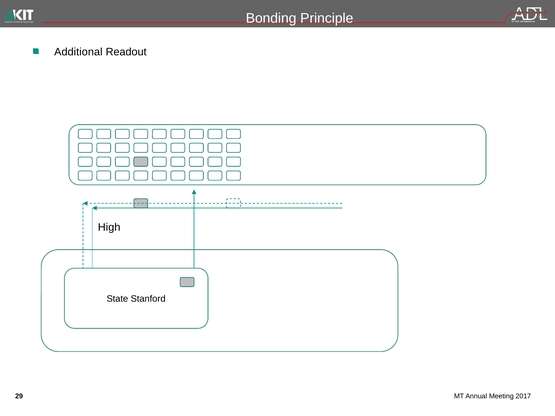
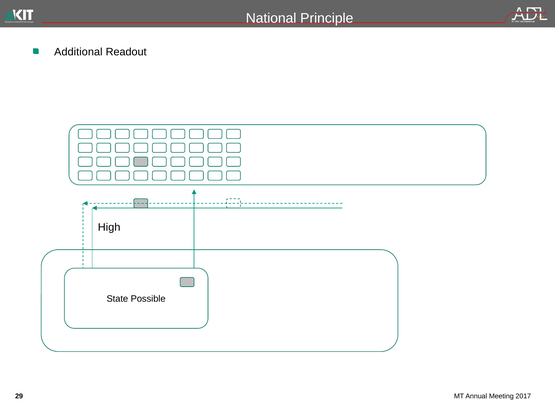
Bonding: Bonding -> National (271, 18)
Stanford: Stanford -> Possible (148, 299)
